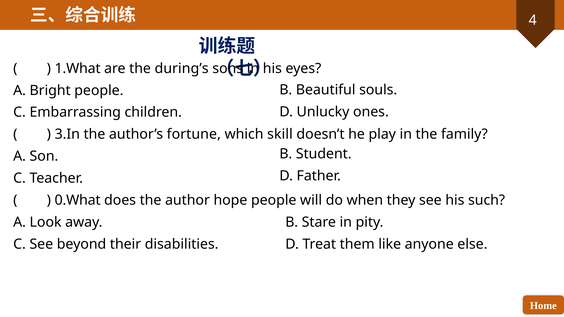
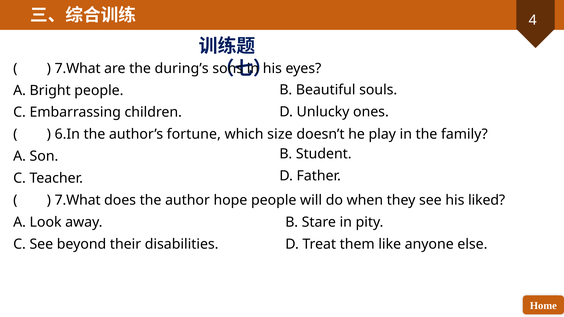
1.What: 1.What -> 7.What (78, 68)
3.In: 3.In -> 6.In (67, 134)
skill: skill -> size (280, 134)
0.What: 0.What -> 7.What (78, 200)
such: such -> liked (487, 200)
